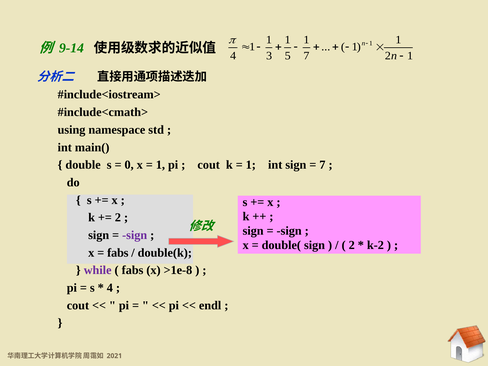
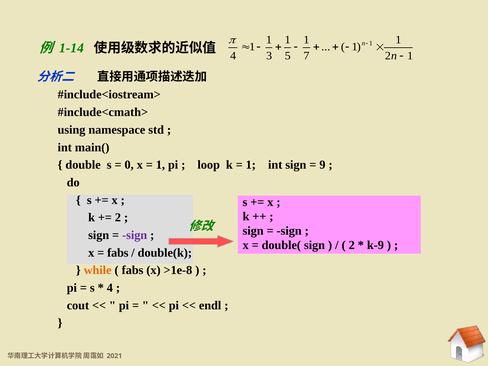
9-14: 9-14 -> 1-14 (71, 48)
cout: cout -> loop (209, 165)
7: 7 -> 9 (322, 165)
k-2: k-2 -> k-9 (375, 245)
while colour: purple -> orange (98, 270)
